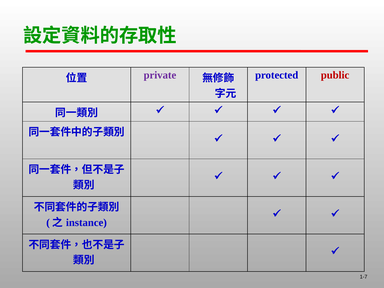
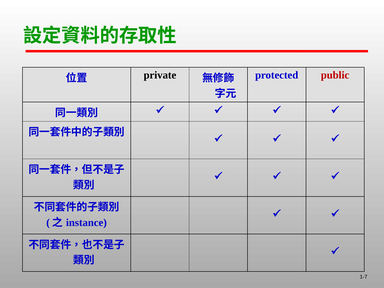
private colour: purple -> black (160, 75)
